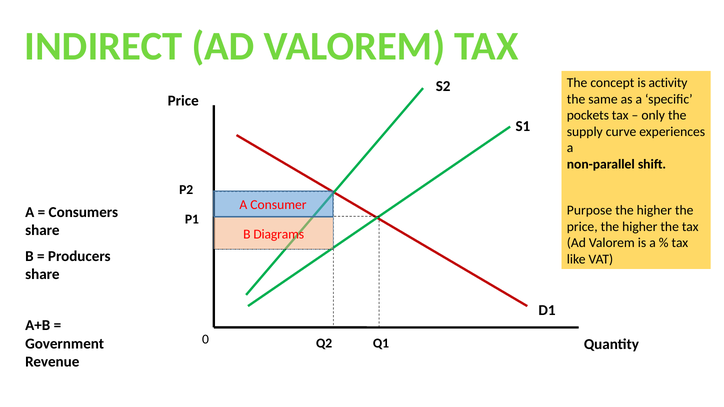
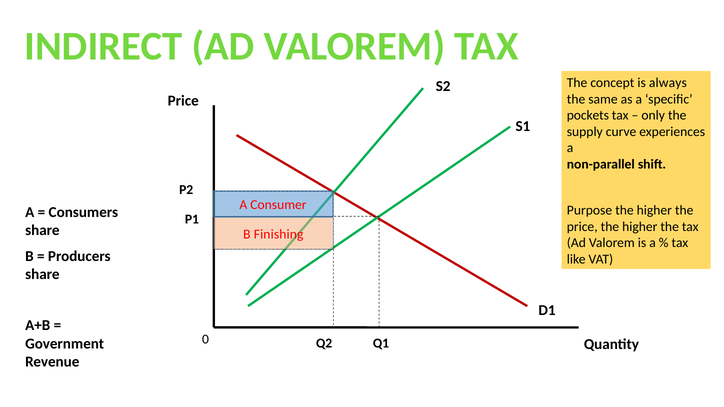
activity: activity -> always (668, 83)
Diagrams: Diagrams -> Finishing (279, 234)
